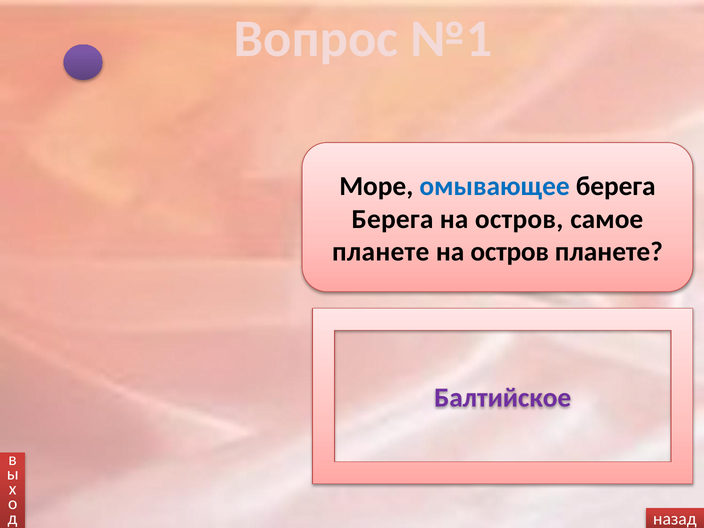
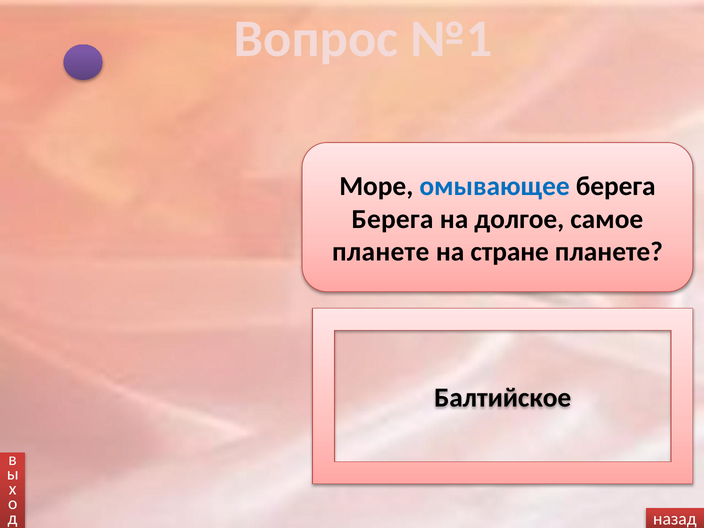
остров: остров -> долгое (519, 219)
остров: остров -> стране (510, 252)
Балтийское colour: purple -> black (503, 398)
